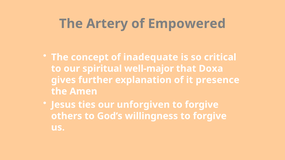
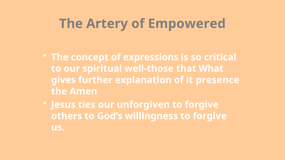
inadequate: inadequate -> expressions (151, 57)
well-major: well-major -> well-those (149, 69)
Doxa: Doxa -> What (211, 69)
